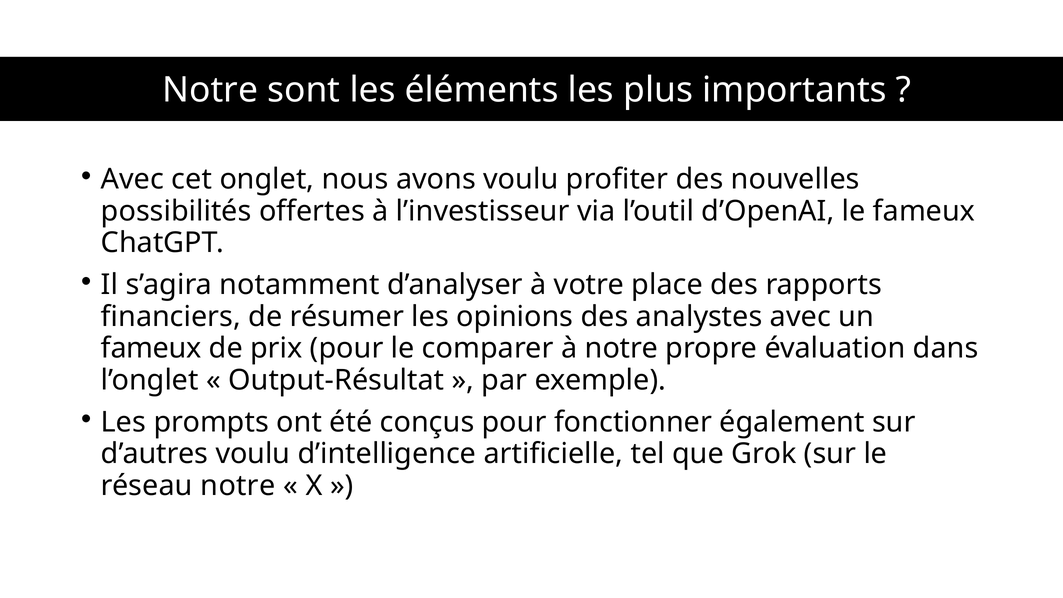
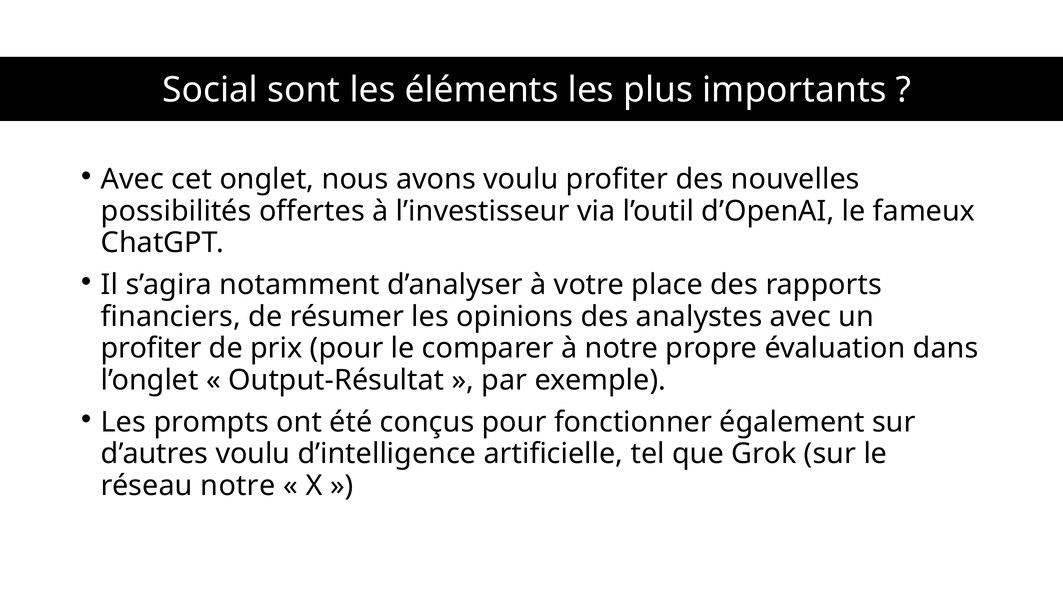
Notre: Notre -> Social (210, 90)
fameux: fameux -> profiter (151, 348)
